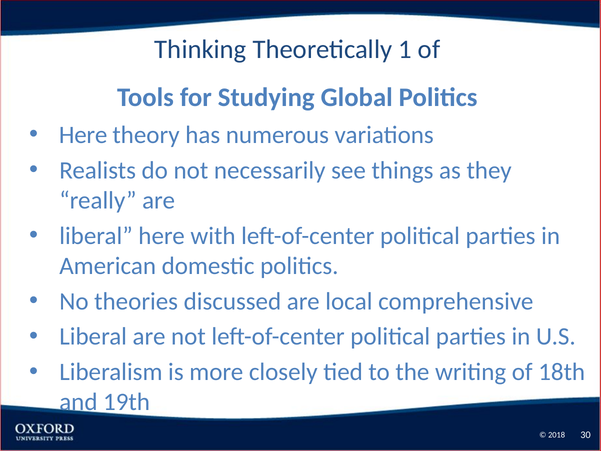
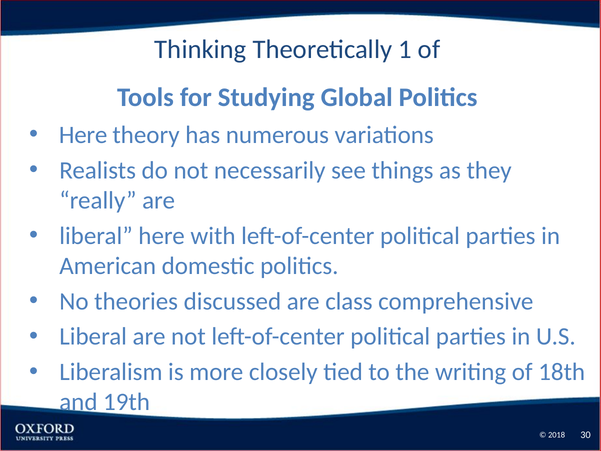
local: local -> class (349, 301)
